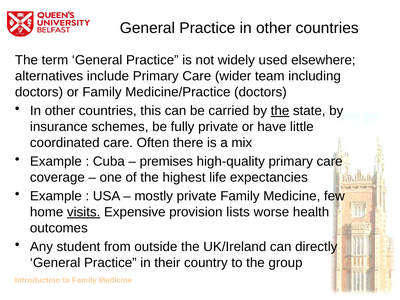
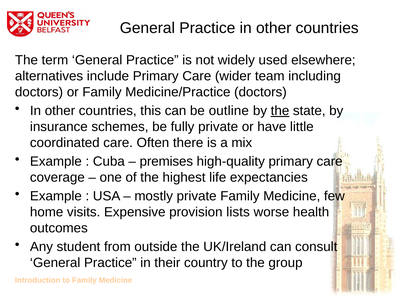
carried: carried -> outline (229, 111)
visits underline: present -> none (84, 212)
directly: directly -> consult (316, 247)
